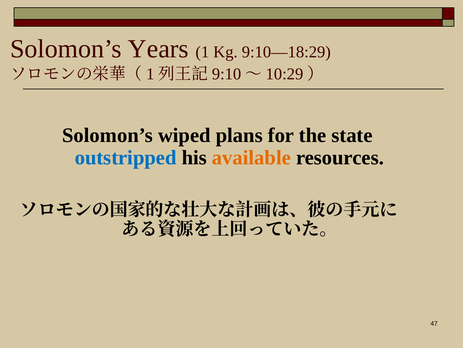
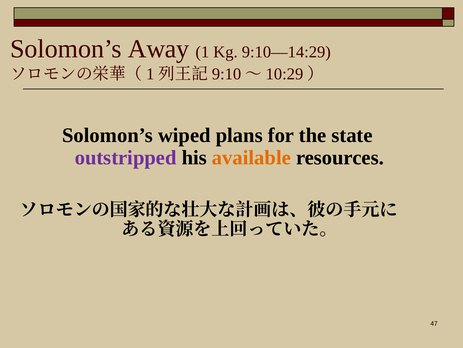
Years: Years -> Away (159, 49)
9:10—18:29: 9:10—18:29 -> 9:10—14:29 (286, 52)
outstripped colour: blue -> purple (126, 157)
